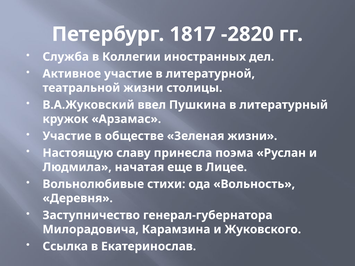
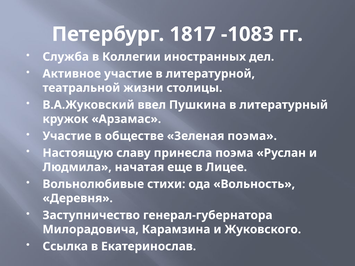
-2820: -2820 -> -1083 (247, 34)
Зеленая жизни: жизни -> поэма (252, 136)
